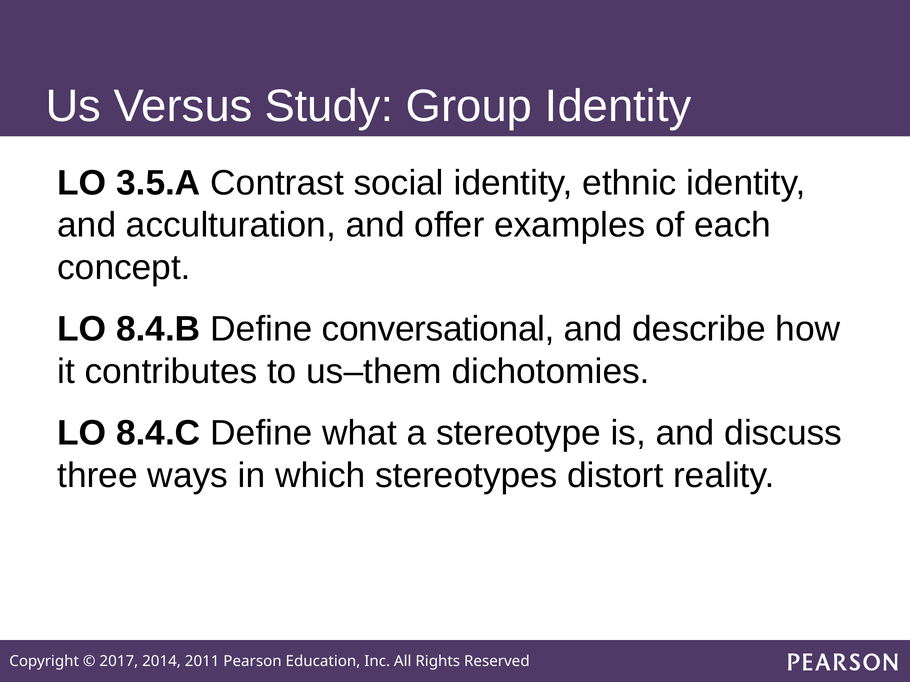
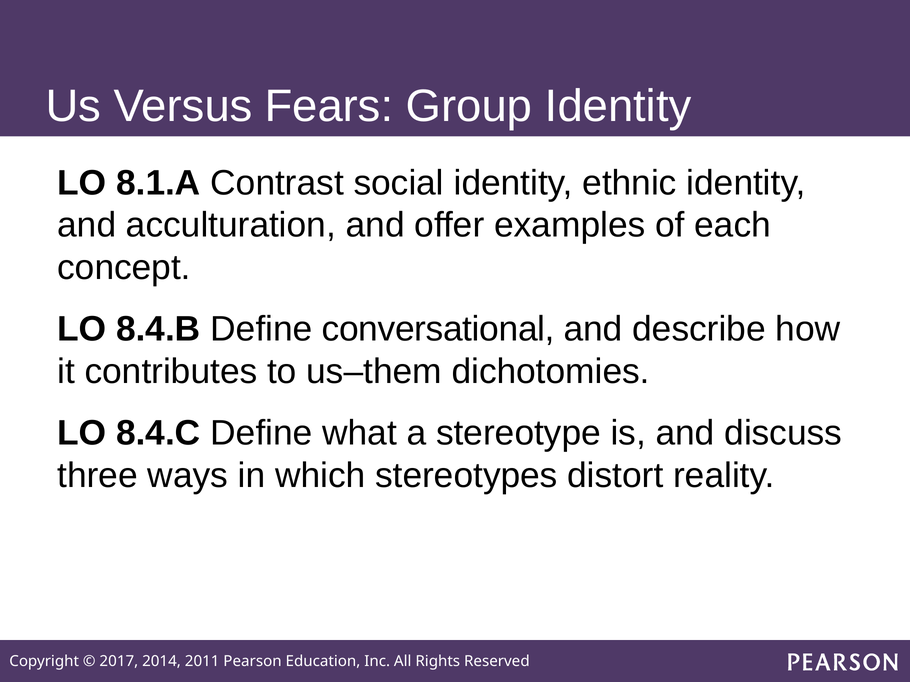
Study: Study -> Fears (329, 106)
3.5.A: 3.5.A -> 8.1.A (158, 183)
